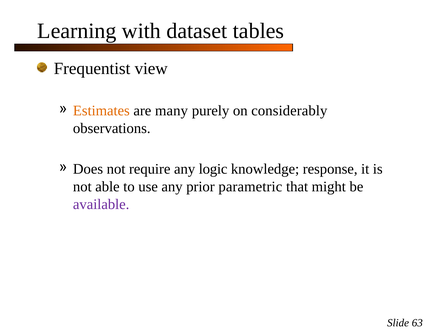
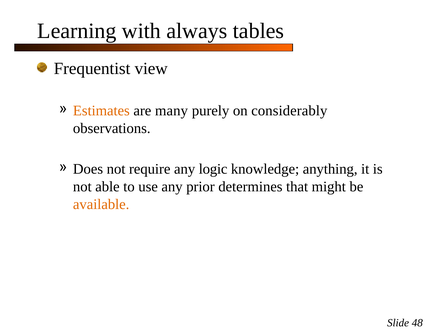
dataset: dataset -> always (197, 31)
response: response -> anything (330, 169)
parametric: parametric -> determines (250, 187)
available colour: purple -> orange (101, 204)
63: 63 -> 48 (417, 323)
